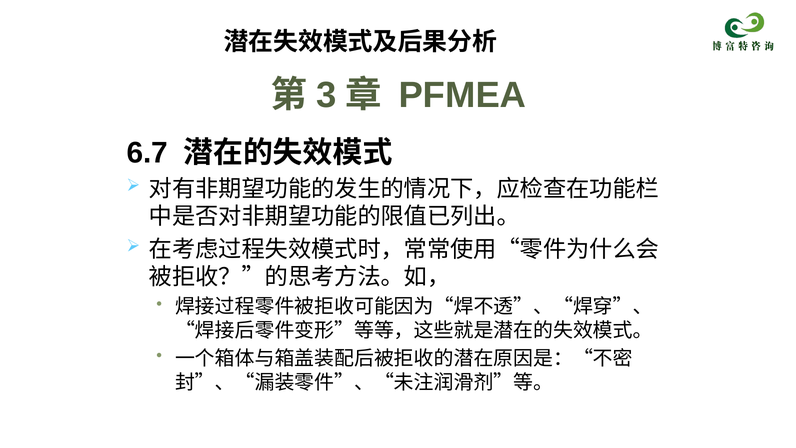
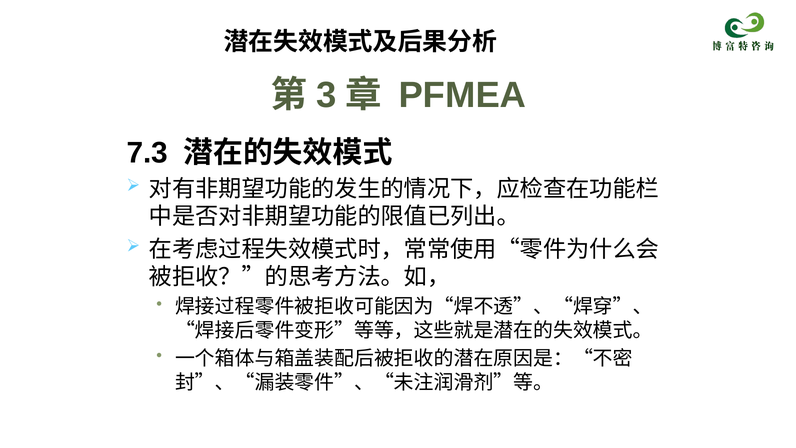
6.7: 6.7 -> 7.3 (147, 153)
